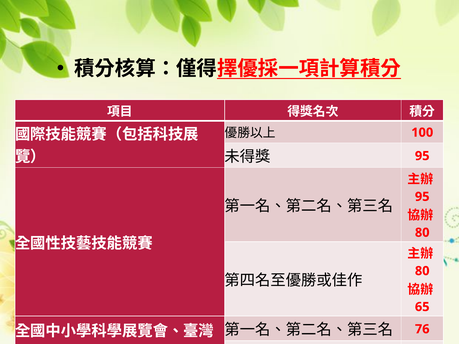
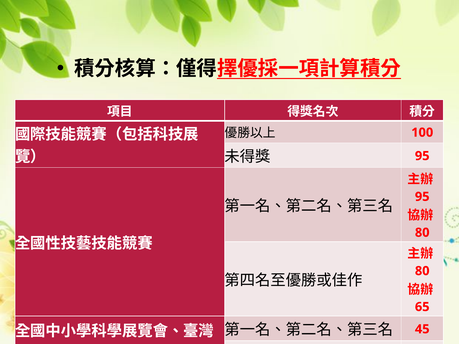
76: 76 -> 45 (422, 329)
